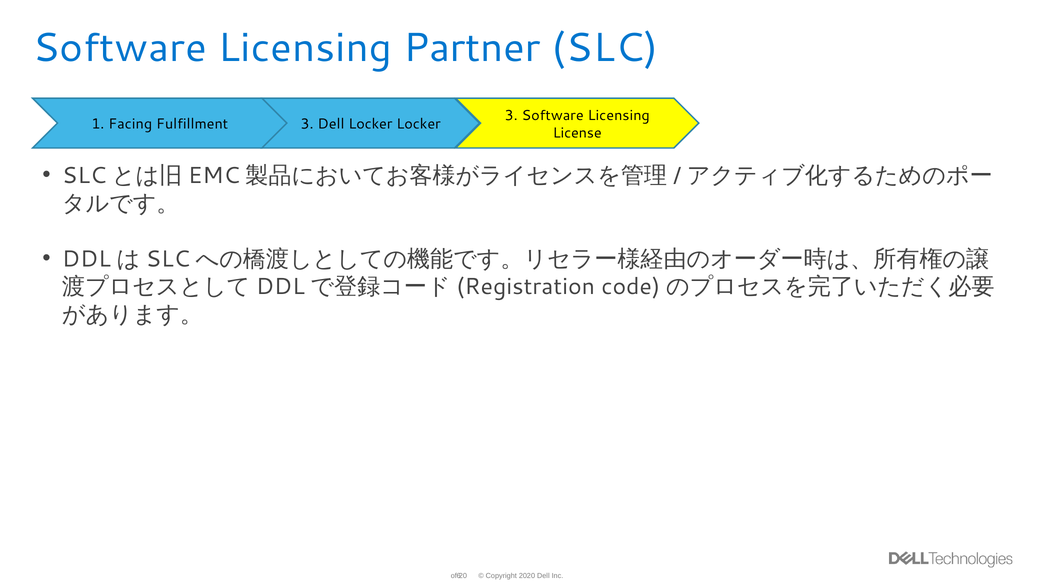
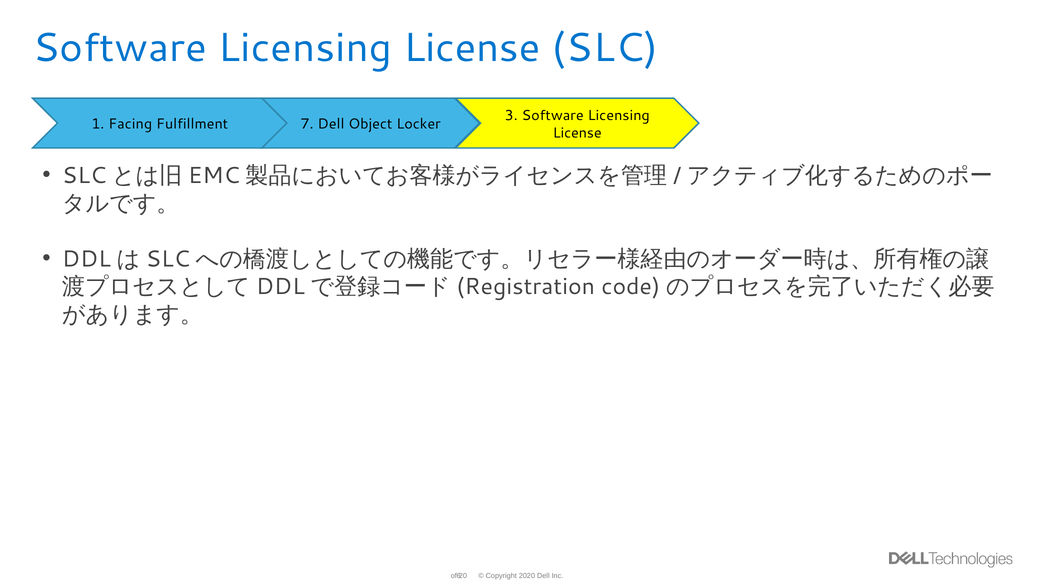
Partner: Partner -> License (472, 48)
Fulfillment 3: 3 -> 7 (307, 124)
Dell Locker: Locker -> Object (370, 124)
